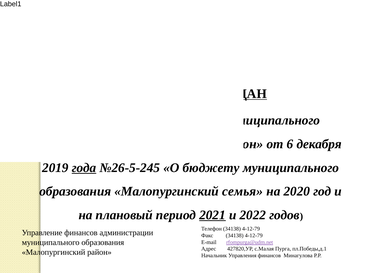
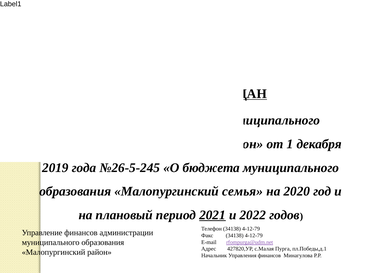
6: 6 -> 1 (290, 144)
года underline: present -> none (84, 168)
бюджету: бюджету -> бюджета (211, 168)
